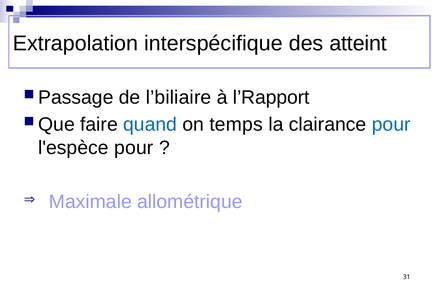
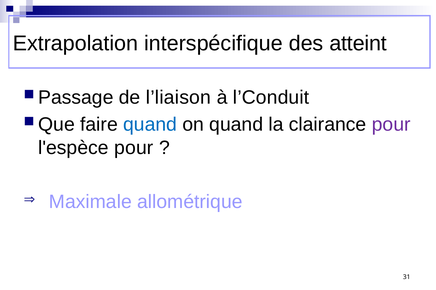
l’biliaire: l’biliaire -> l’liaison (179, 98)
l’Rapport: l’Rapport -> l’Conduit (271, 98)
on temps: temps -> quand (236, 125)
pour colour: blue -> purple (391, 125)
